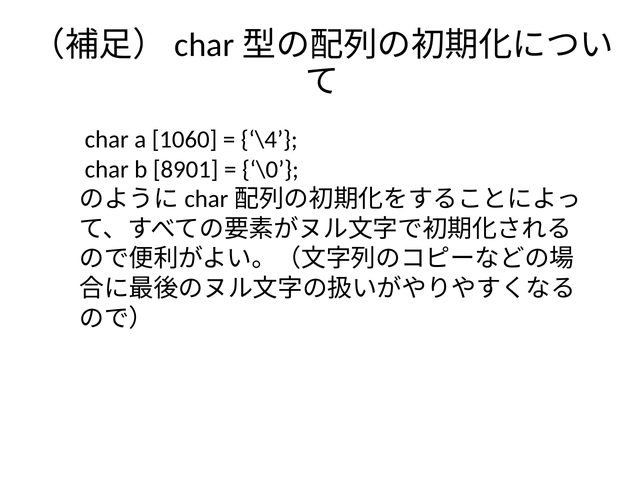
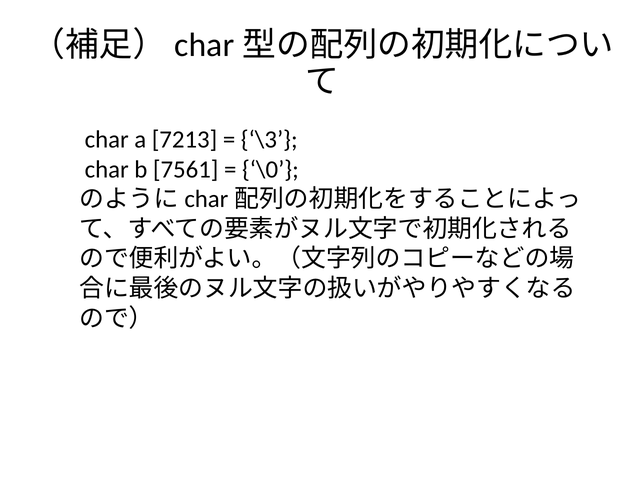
1060: 1060 -> 7213 (185, 140)
\4: \4 -> \3 (269, 140)
8901: 8901 -> 7561 (186, 169)
